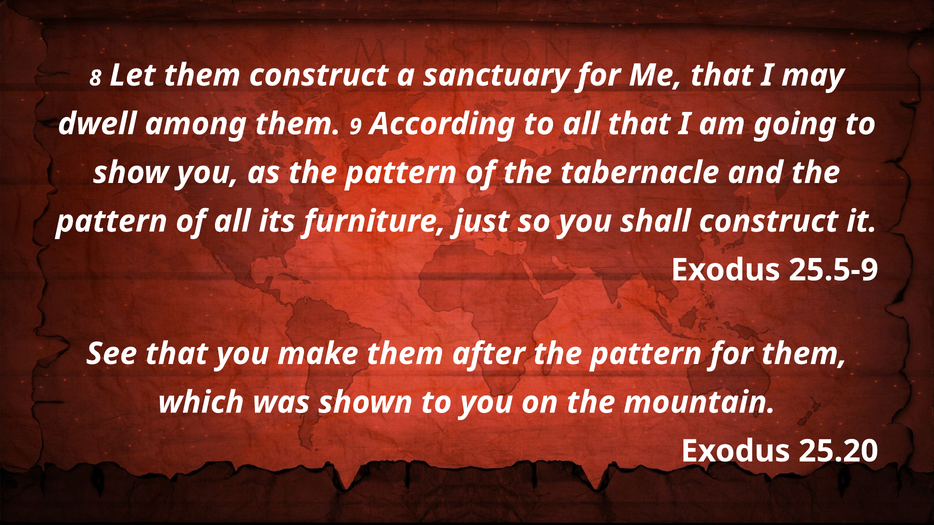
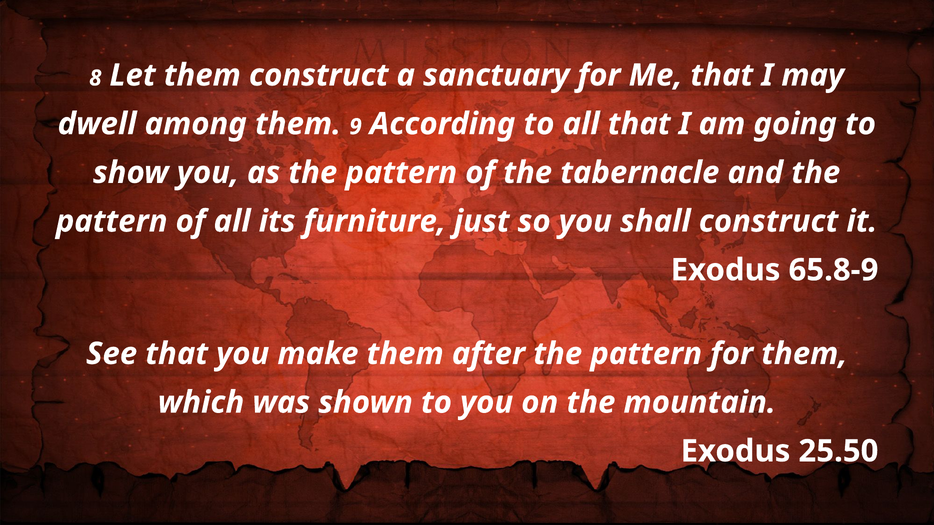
25.5-9: 25.5-9 -> 65.8-9 (833, 270)
25.20: 25.20 -> 25.50 (838, 451)
